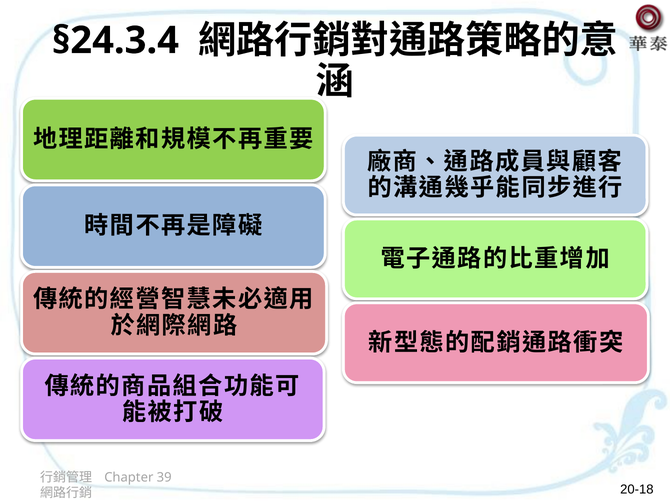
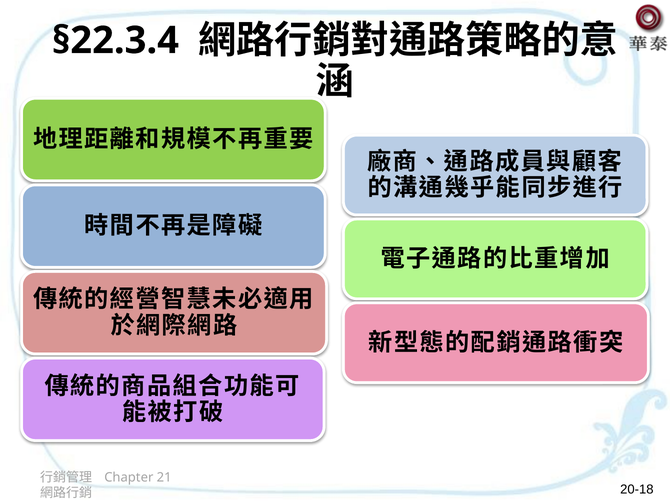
§24.3.4: §24.3.4 -> §22.3.4 (115, 41)
39: 39 -> 21 (164, 478)
